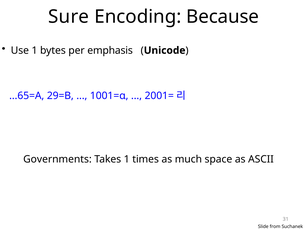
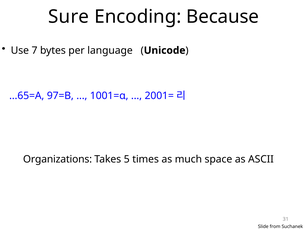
Use 1: 1 -> 7 (34, 50)
emphasis: emphasis -> language (110, 50)
29=B: 29=B -> 97=B (60, 96)
Governments: Governments -> Organizations (58, 159)
Takes 1: 1 -> 5 (127, 159)
